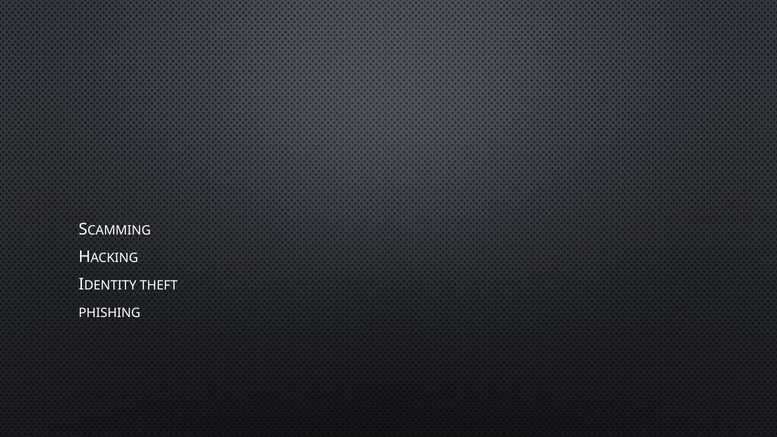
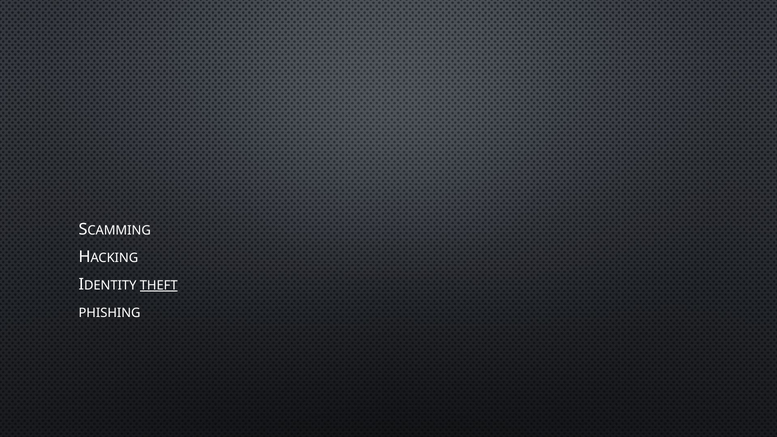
THEFT underline: none -> present (159, 285)
